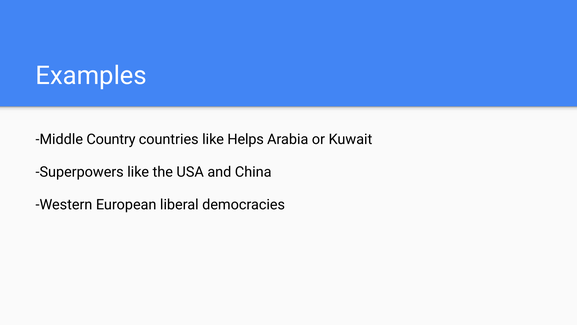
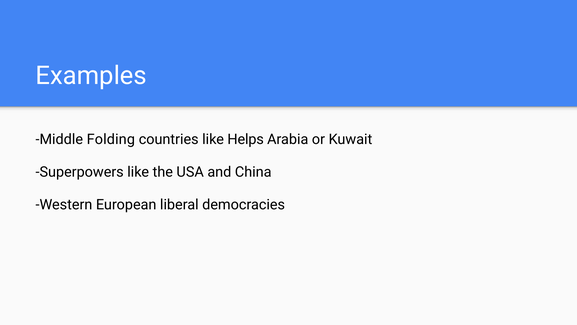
Country: Country -> Folding (111, 139)
